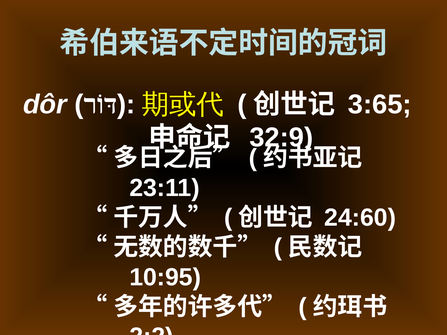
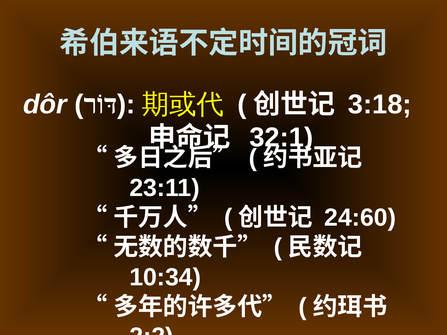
3:65: 3:65 -> 3:18 (380, 105)
32:9: 32:9 -> 32:1 (281, 137)
10:95: 10:95 -> 10:34 (165, 277)
